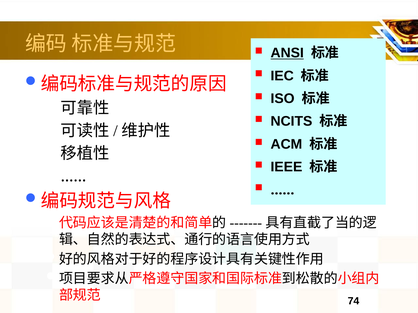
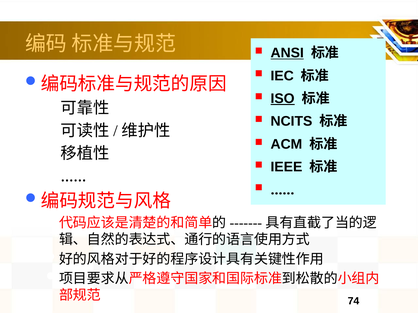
ISO underline: none -> present (283, 99)
